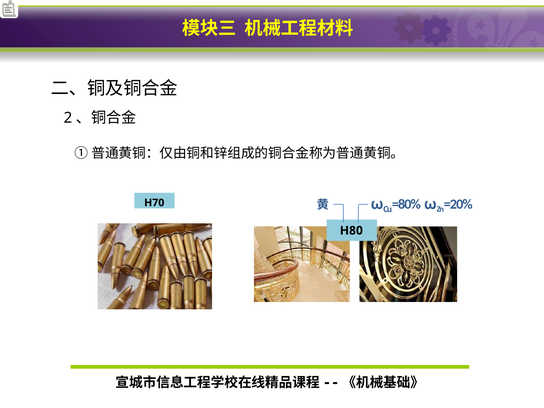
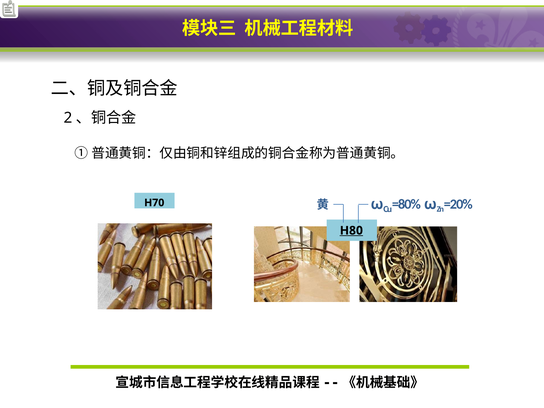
H80 underline: none -> present (351, 231)
